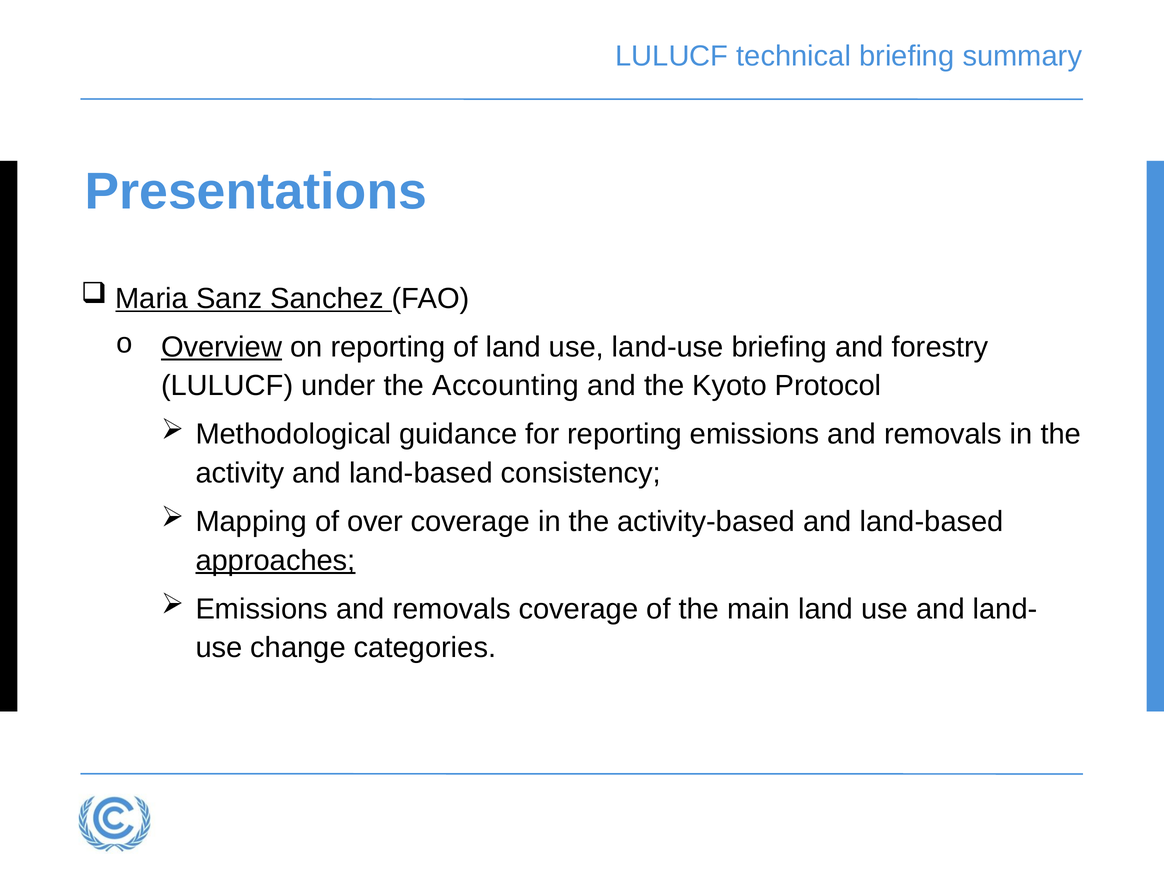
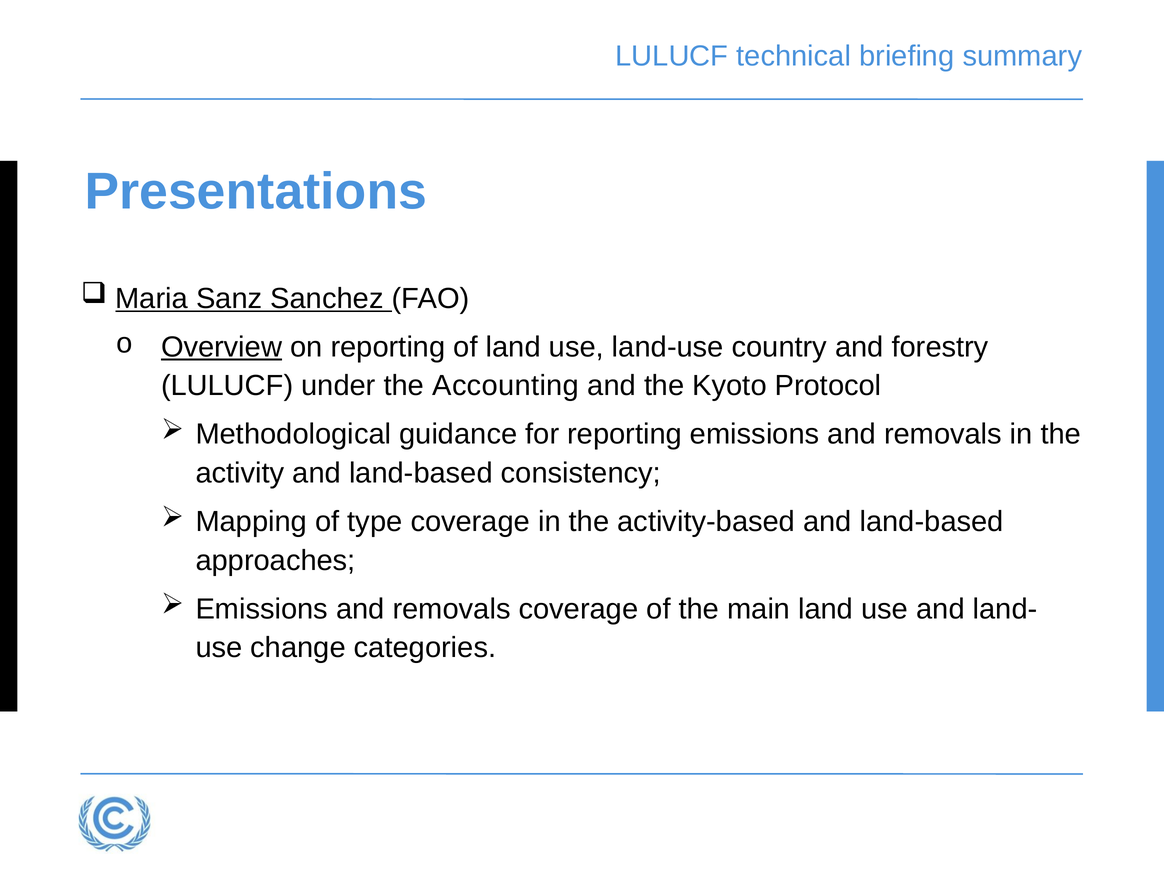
land-use briefing: briefing -> country (779, 347)
over: over -> type (375, 522)
approaches underline: present -> none (276, 560)
